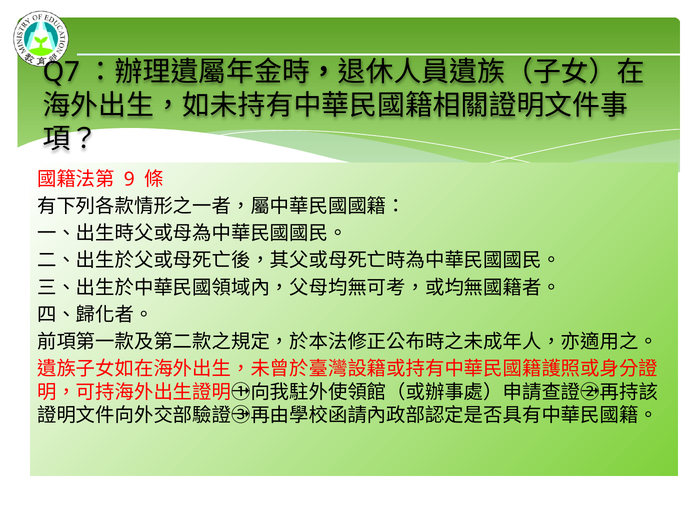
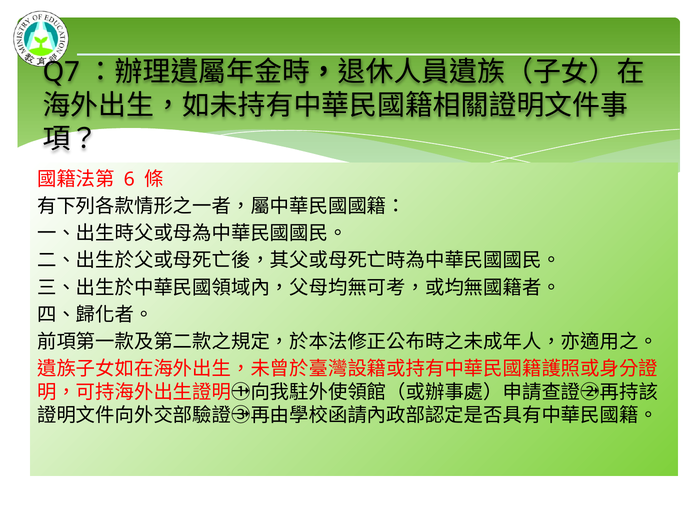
9: 9 -> 6 (129, 179)
